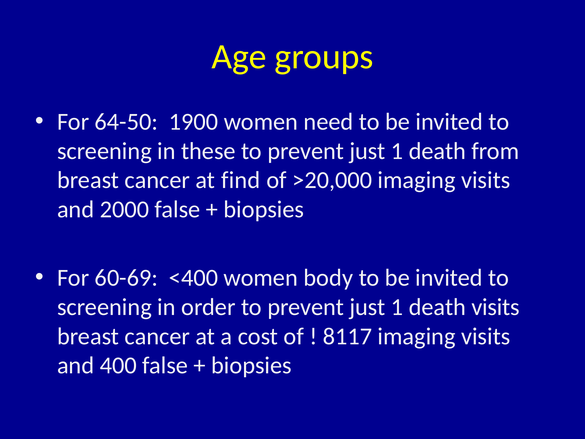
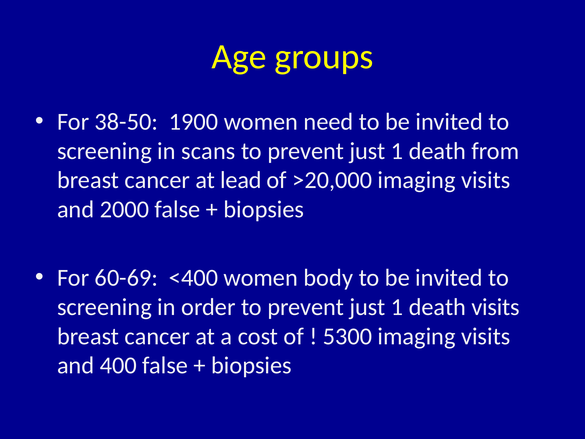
64-50: 64-50 -> 38-50 (126, 122)
these: these -> scans (208, 151)
find: find -> lead (241, 180)
8117: 8117 -> 5300 (347, 336)
